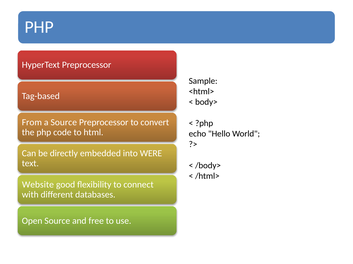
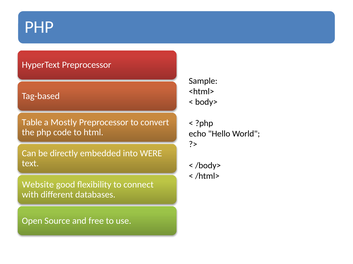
From: From -> Table (32, 123)
a Source: Source -> Mostly (64, 123)
